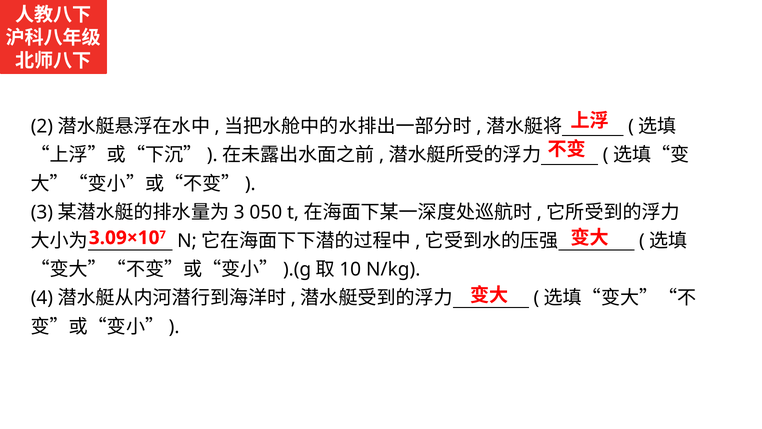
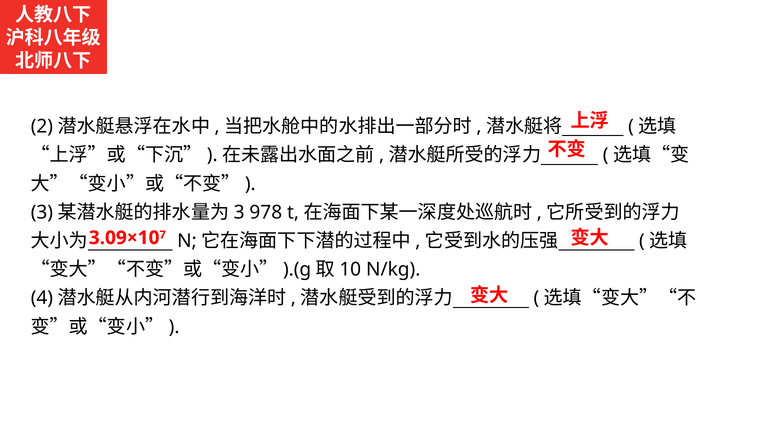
050: 050 -> 978 (266, 212)
